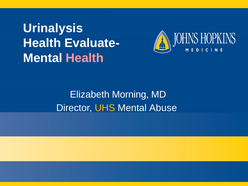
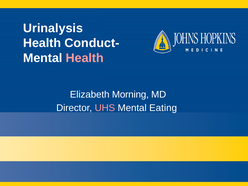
Evaluate-: Evaluate- -> Conduct- (92, 43)
UHS colour: yellow -> pink (105, 108)
Abuse: Abuse -> Eating (163, 108)
